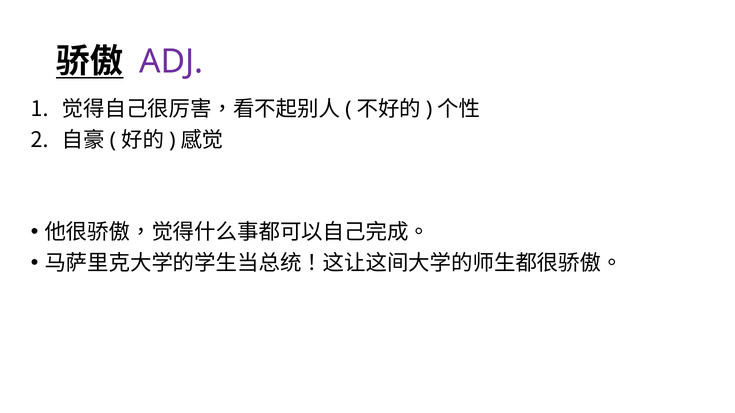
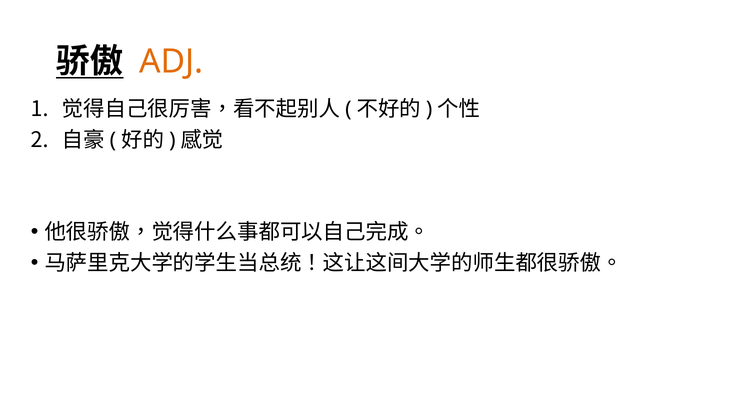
ADJ colour: purple -> orange (171, 62)
